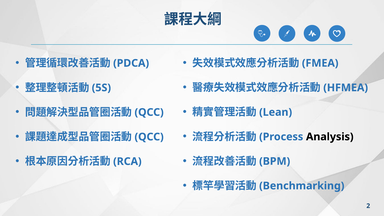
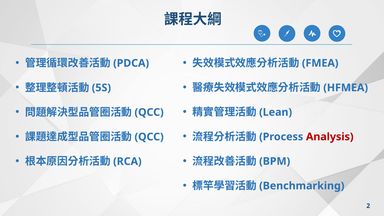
Analysis colour: black -> red (330, 137)
